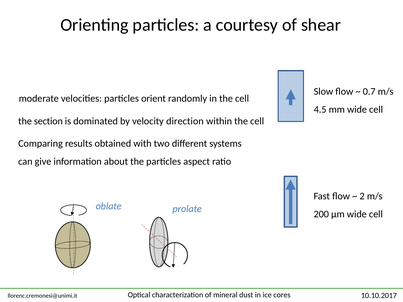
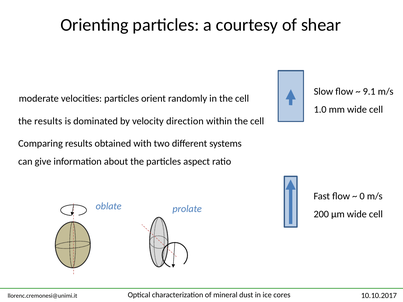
0.7: 0.7 -> 9.1 (369, 92)
4.5: 4.5 -> 1.0 (320, 110)
the section: section -> results (48, 121)
2: 2 -> 0 (362, 196)
